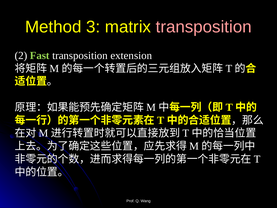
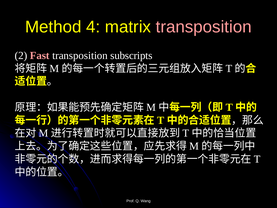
3: 3 -> 4 (93, 27)
Fast colour: light green -> pink (40, 55)
extension: extension -> subscripts (131, 55)
